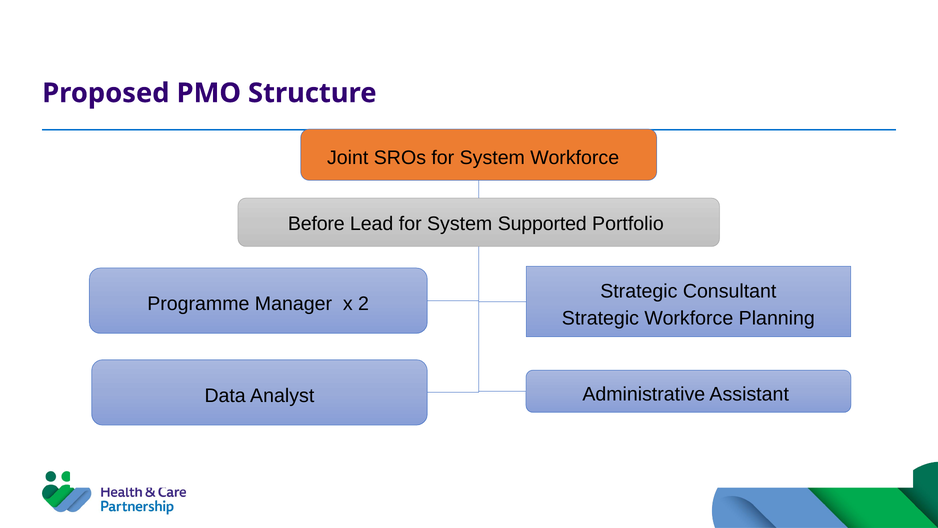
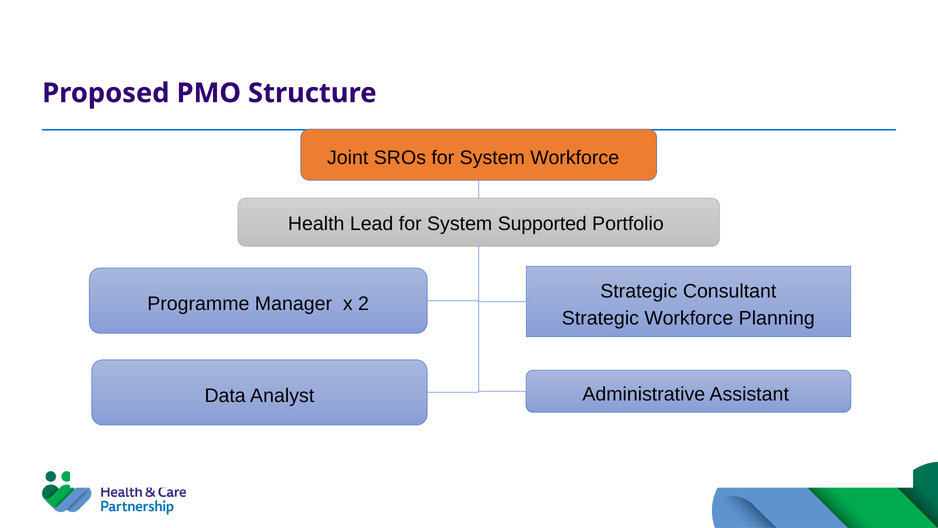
Before: Before -> Health (316, 223)
